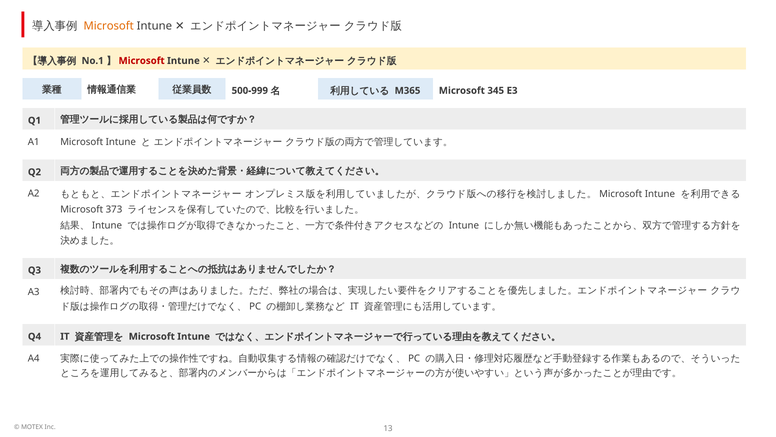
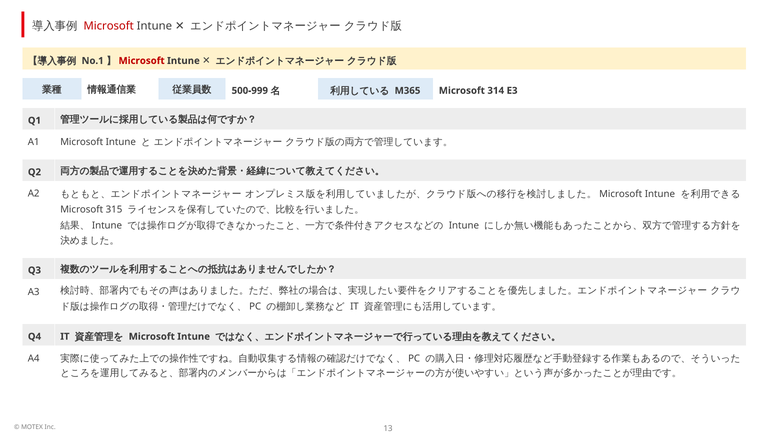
Microsoft colour: orange -> red (109, 26)
345: 345 -> 314 (496, 90)
373: 373 -> 315 (114, 210)
